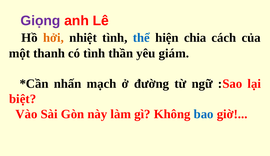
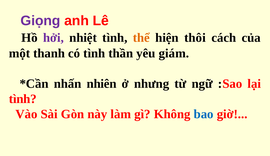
hởi colour: orange -> purple (53, 38)
thể colour: blue -> orange (141, 38)
chia: chia -> thôi (195, 38)
mạch: mạch -> nhiên (102, 84)
đường: đường -> nhưng (152, 84)
biệt: biệt -> tình (23, 99)
